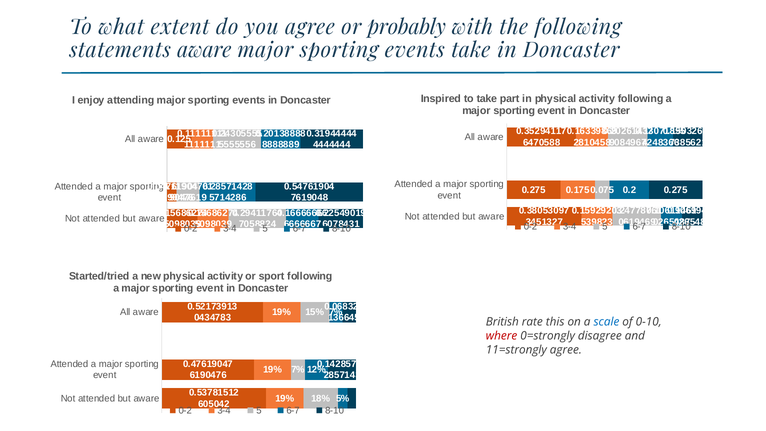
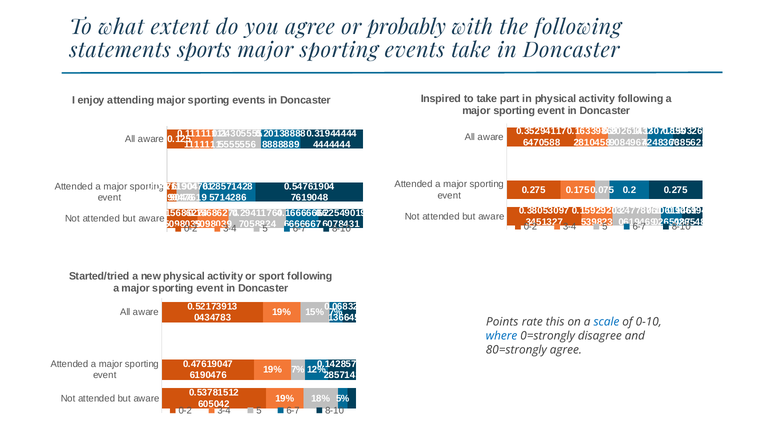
statements aware: aware -> sports (204, 50)
British: British -> Points (502, 322)
where colour: red -> blue (502, 336)
11=strongly: 11=strongly -> 80=strongly (516, 350)
